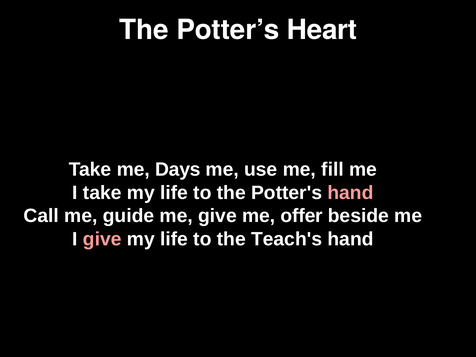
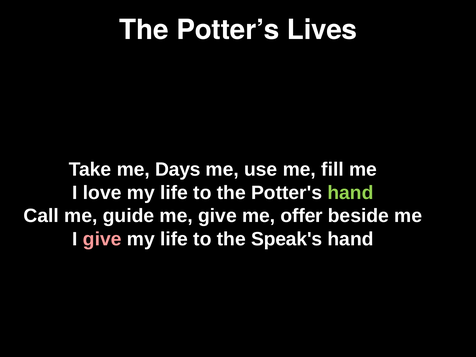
Heart: Heart -> Lives (322, 30)
I take: take -> love (102, 193)
hand colour: pink -> light green (351, 193)
Teach's: Teach's -> Speak's (287, 239)
